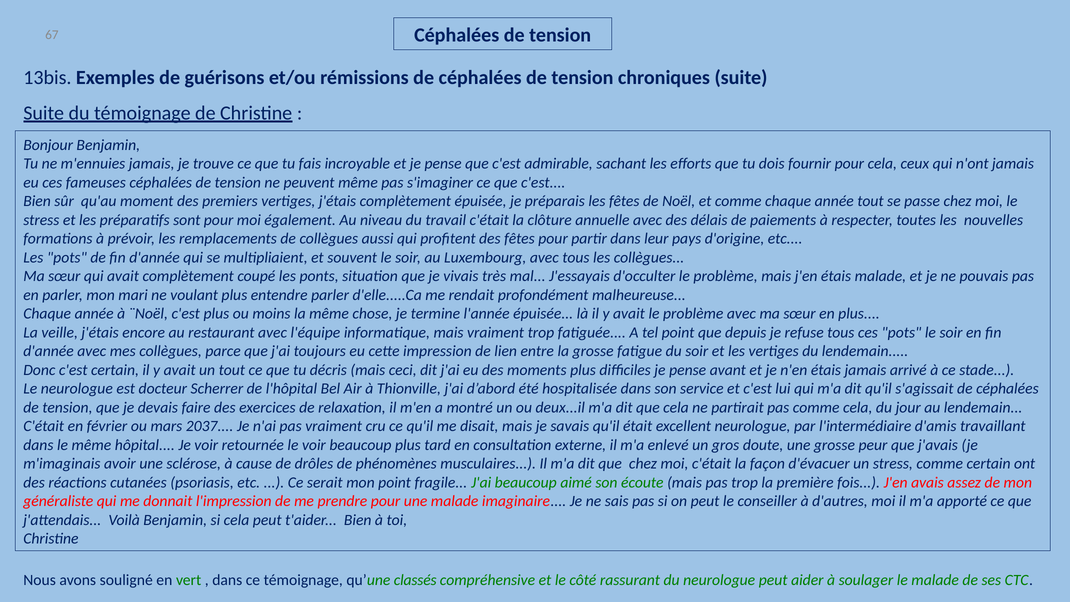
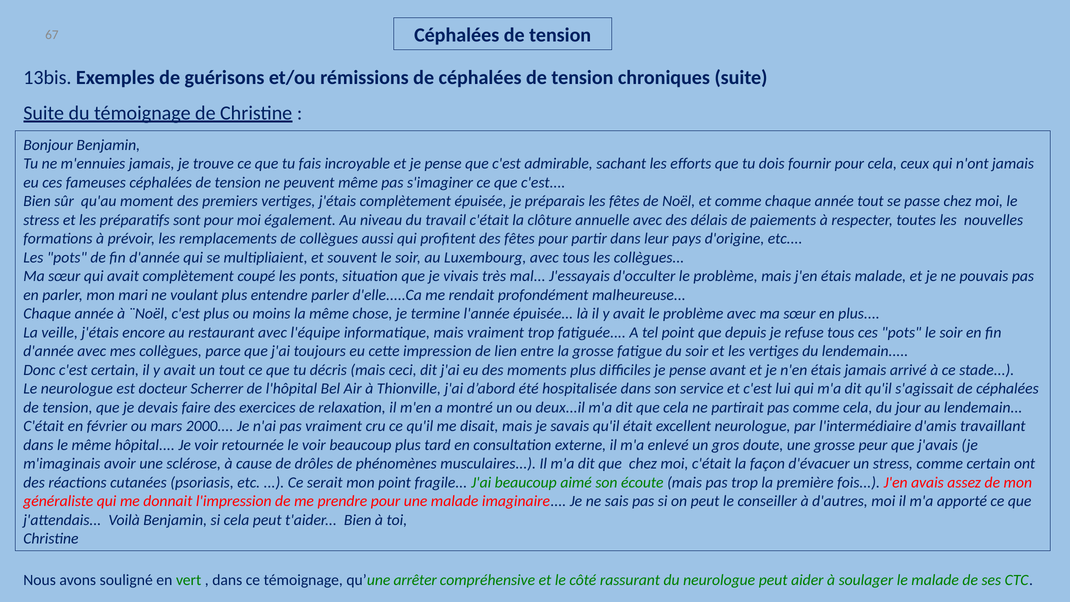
2037: 2037 -> 2000 (210, 426)
classés: classés -> arrêter (415, 580)
